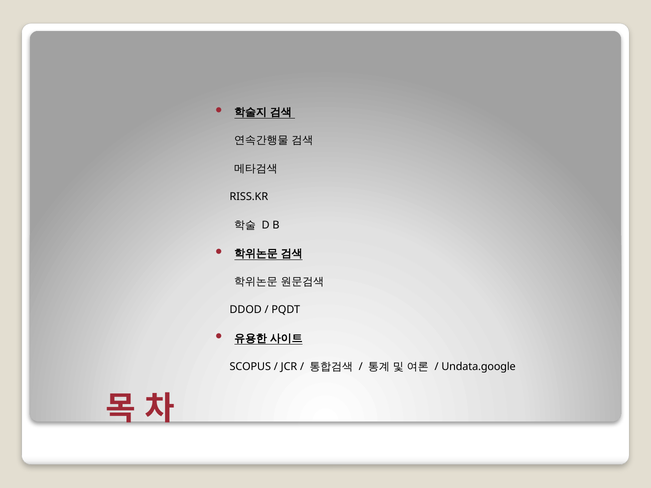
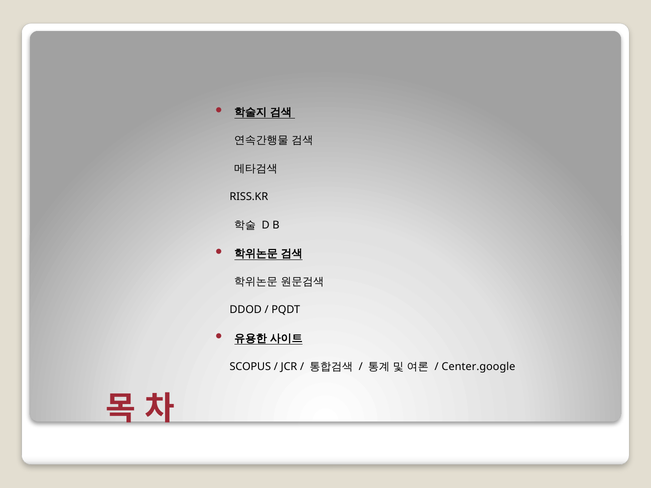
Undata.google: Undata.google -> Center.google (478, 367)
